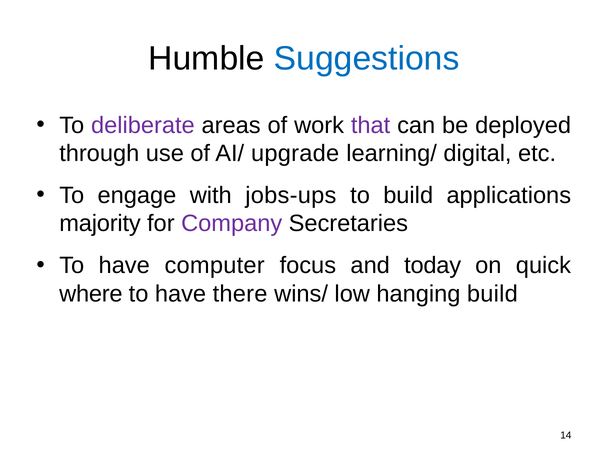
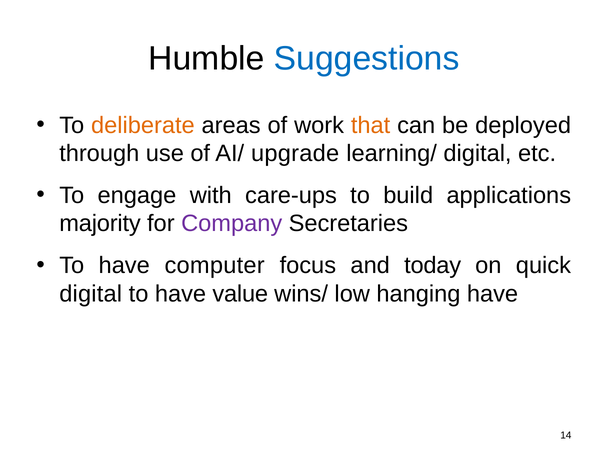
deliberate colour: purple -> orange (143, 125)
that colour: purple -> orange (371, 125)
jobs-ups: jobs-ups -> care-ups (291, 195)
where: where -> digital (91, 294)
there: there -> value (240, 294)
hanging build: build -> have (493, 294)
